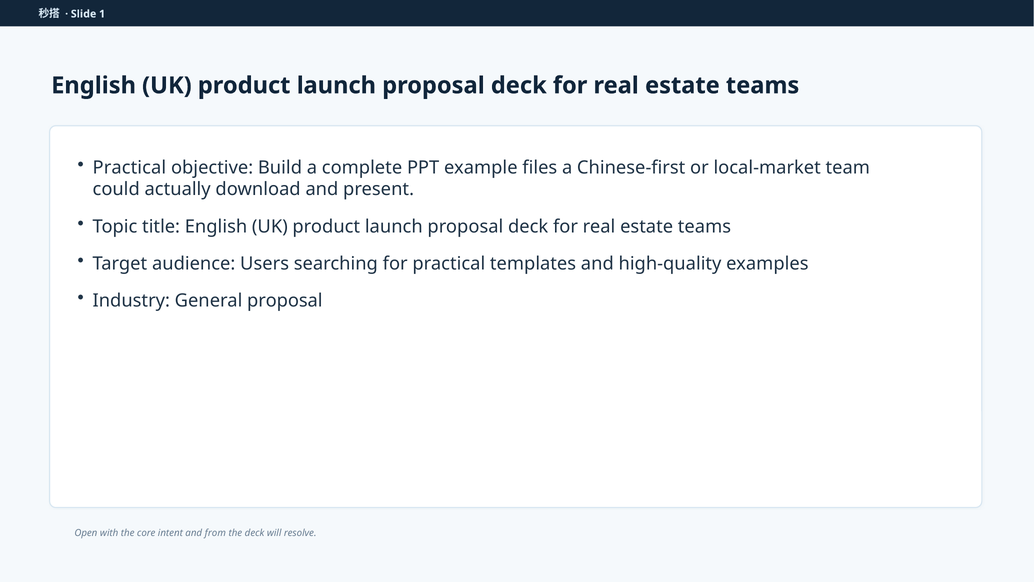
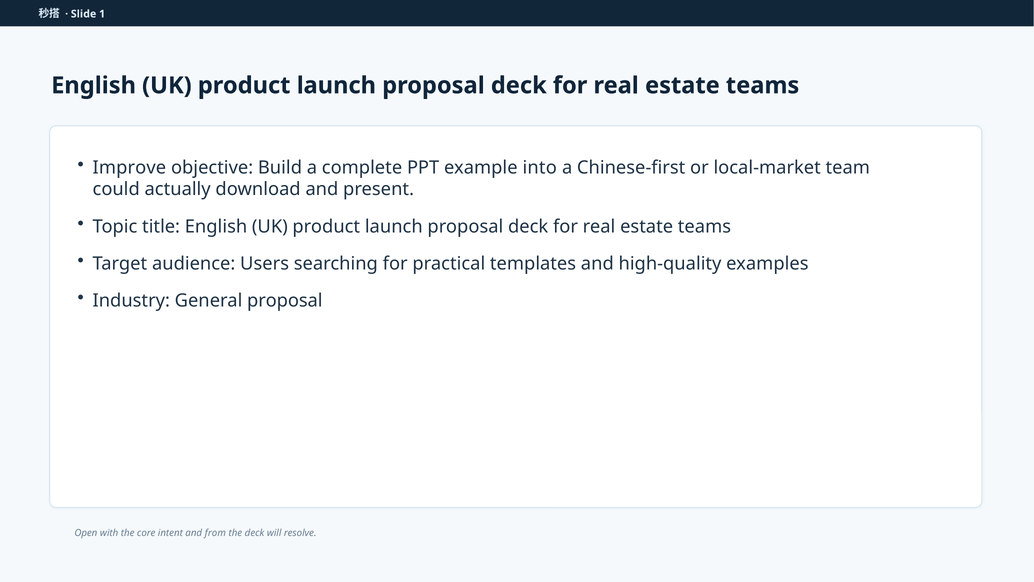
Practical: Practical -> Improve (129, 167)
files: files -> into (540, 167)
